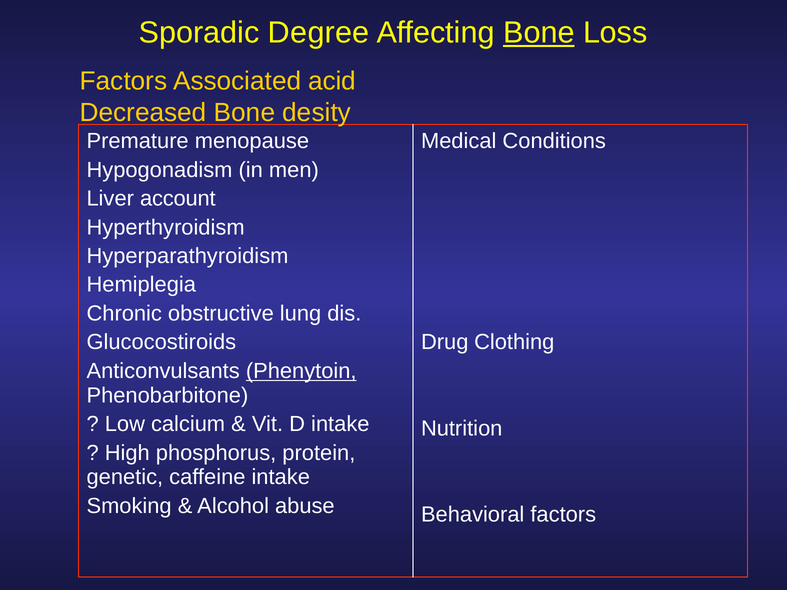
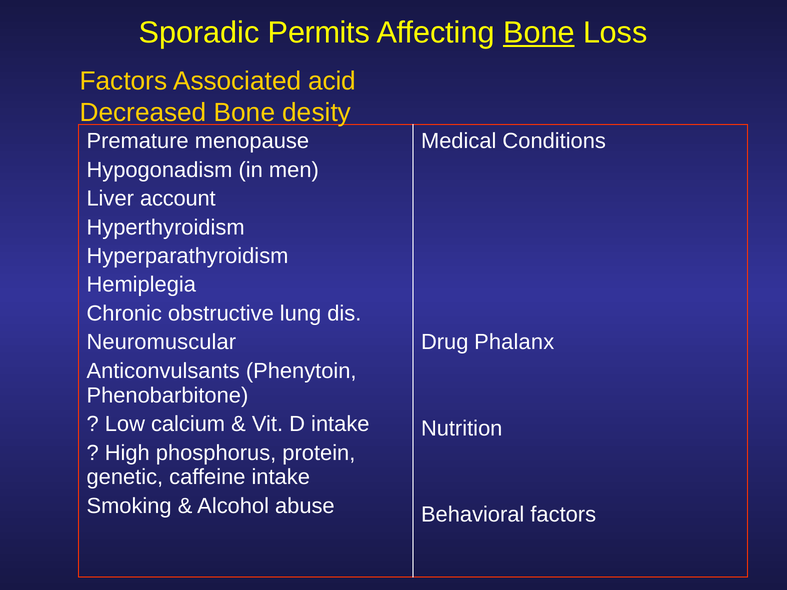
Degree: Degree -> Permits (319, 33)
Glucocostiroids: Glucocostiroids -> Neuromuscular (161, 342)
Clothing: Clothing -> Phalanx (514, 342)
Phenytoin underline: present -> none (301, 371)
